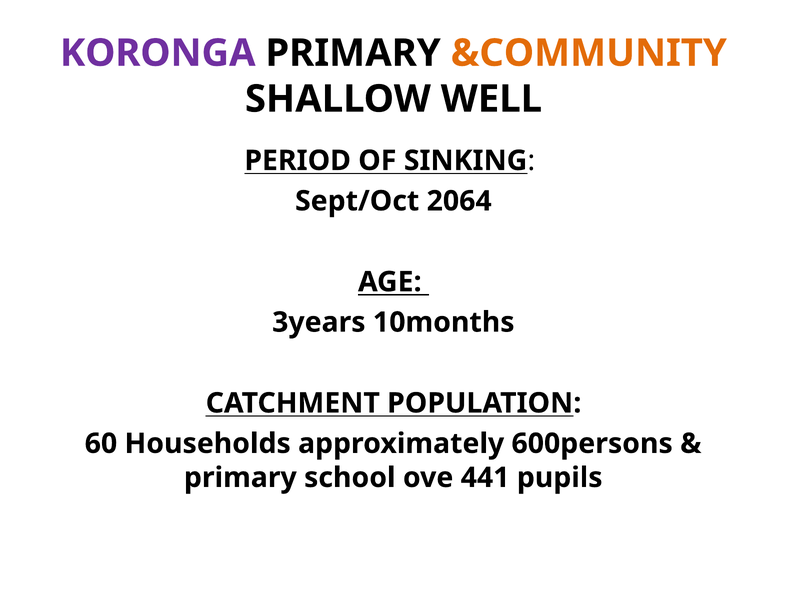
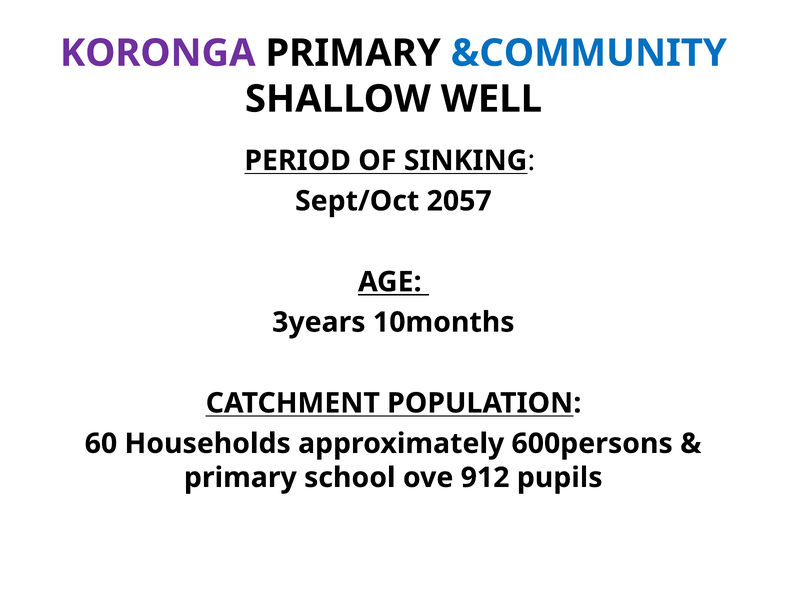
&COMMUNITY colour: orange -> blue (589, 53)
2064: 2064 -> 2057 (459, 201)
441: 441 -> 912 (485, 478)
